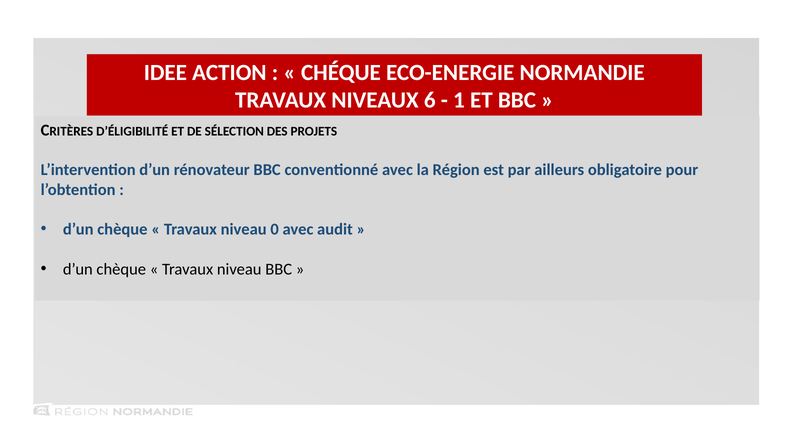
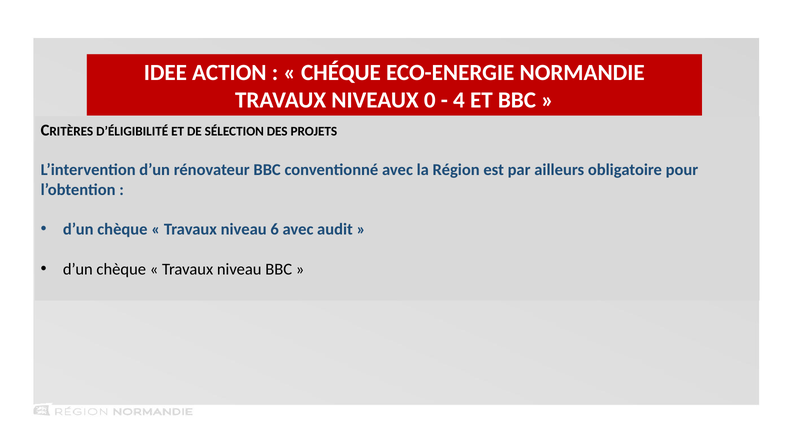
6: 6 -> 0 (430, 100)
1: 1 -> 4 (459, 100)
0: 0 -> 6 (275, 229)
